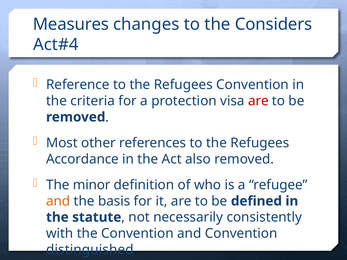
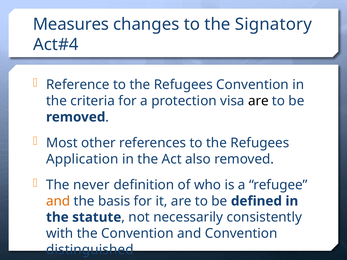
Considers: Considers -> Signatory (273, 24)
are colour: red -> black (258, 101)
Accordance: Accordance -> Application (82, 159)
minor: minor -> never (91, 185)
